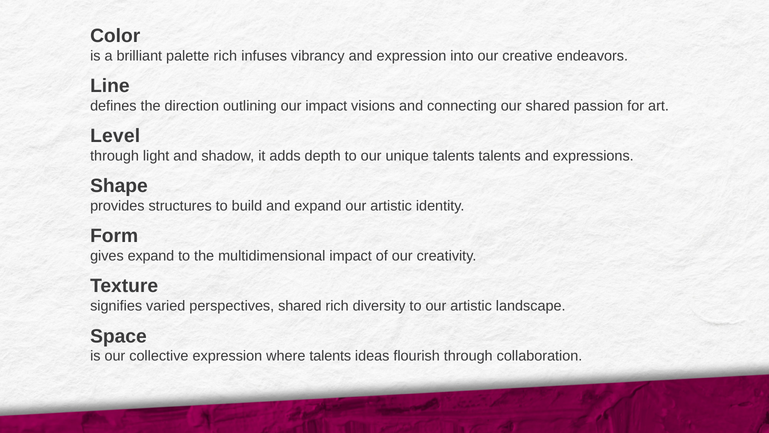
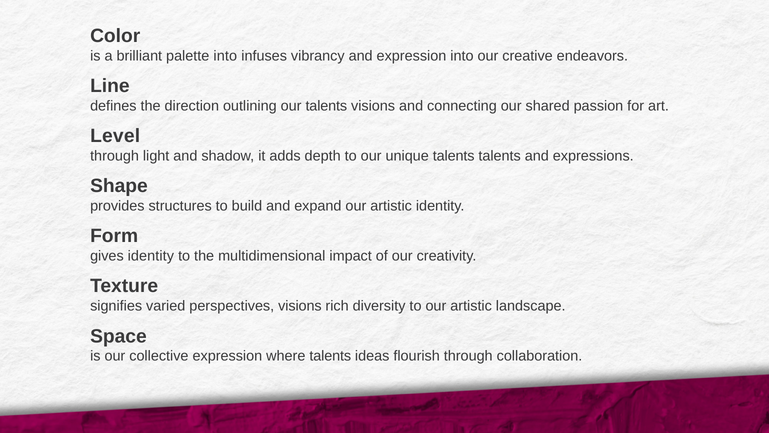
palette rich: rich -> into (225, 56)
our impact: impact -> talents (326, 106)
gives expand: expand -> identity (151, 256)
perspectives shared: shared -> visions (300, 306)
